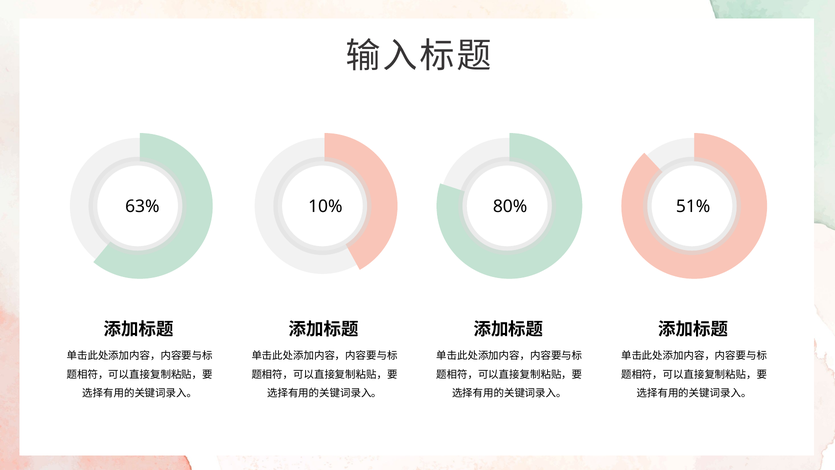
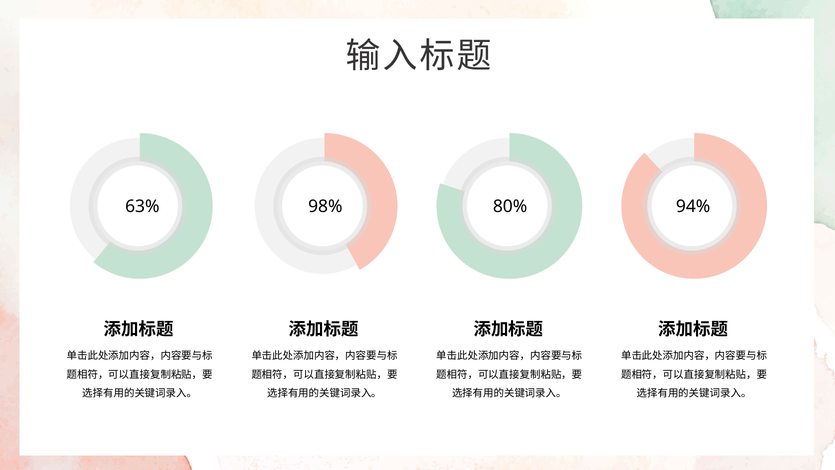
10%: 10% -> 98% (325, 206)
51%: 51% -> 94% (693, 206)
